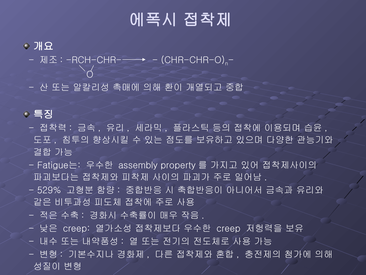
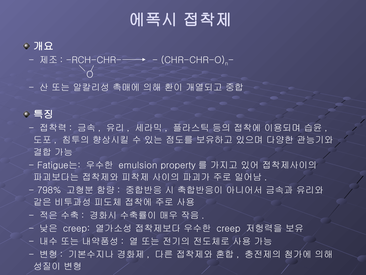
assembly: assembly -> emulsion (138, 165)
529%: 529% -> 798% (49, 190)
